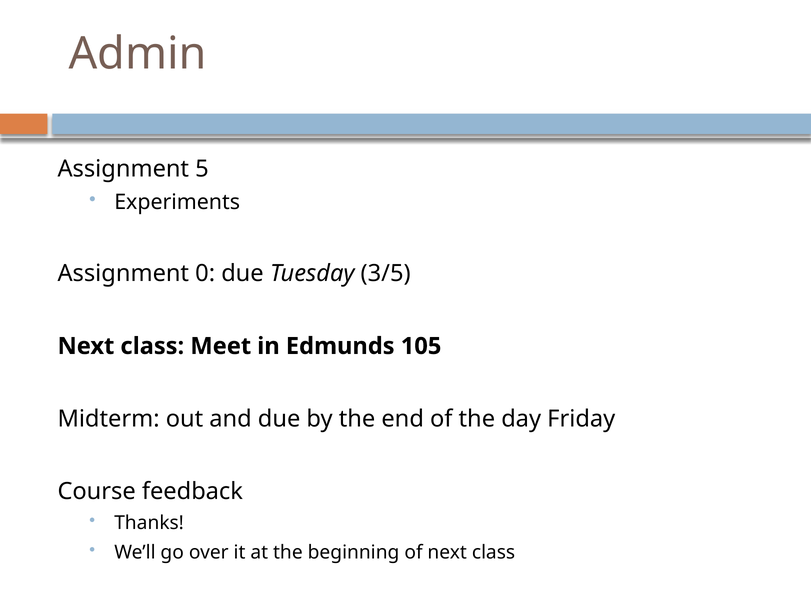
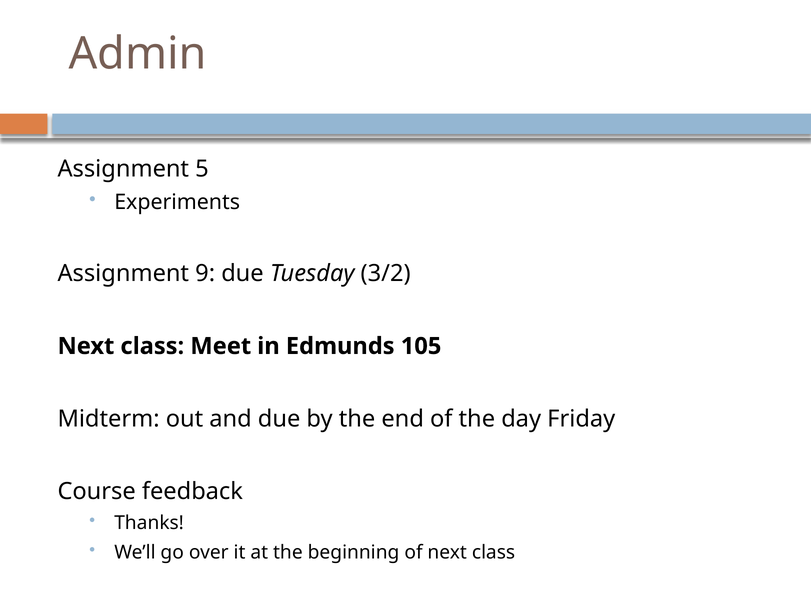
0: 0 -> 9 (205, 273)
3/5: 3/5 -> 3/2 (386, 273)
